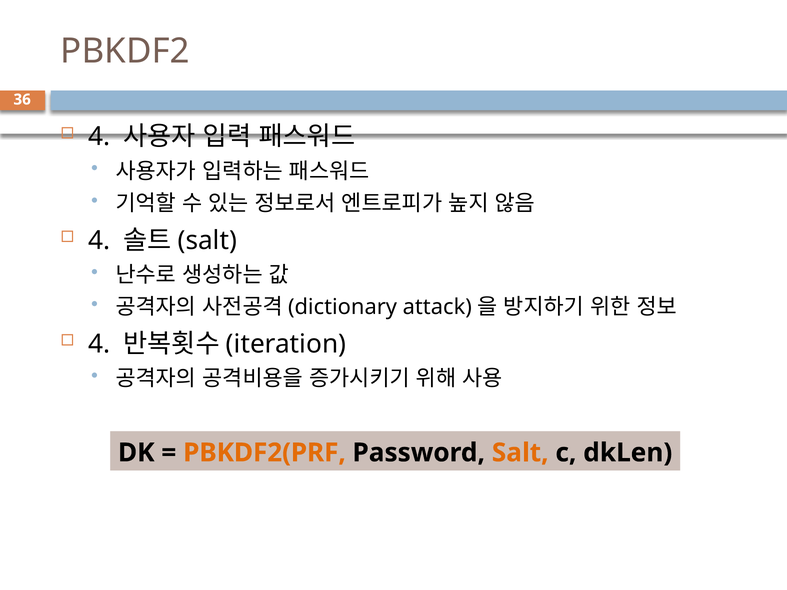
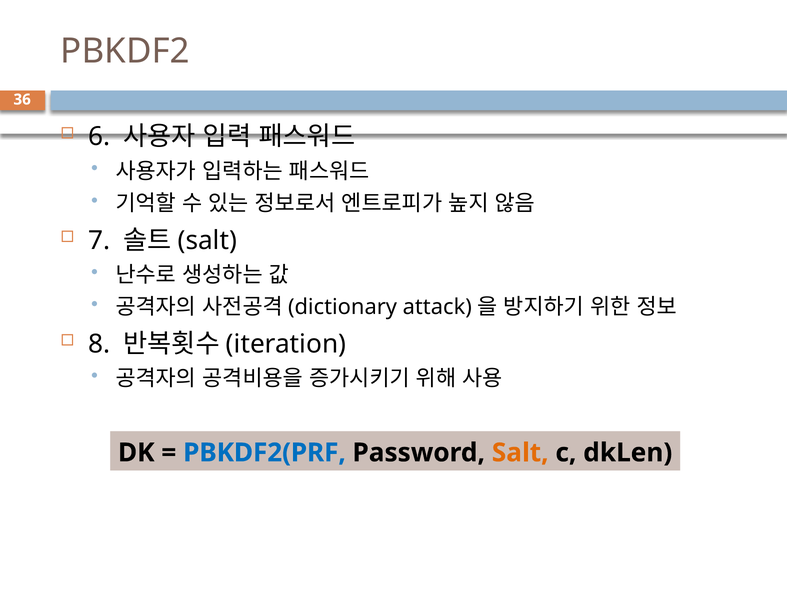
4: 4 -> 6 (99, 137)
4: 4 -> 7 (99, 240)
4: 4 -> 8 (99, 344)
PBKDF2(PRF colour: orange -> blue (264, 453)
